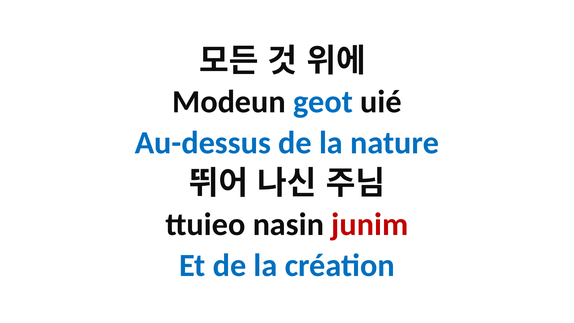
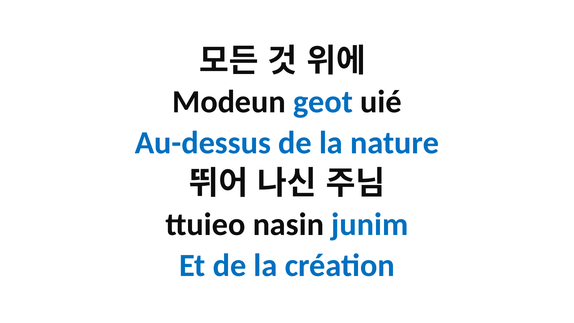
junim colour: red -> blue (370, 224)
